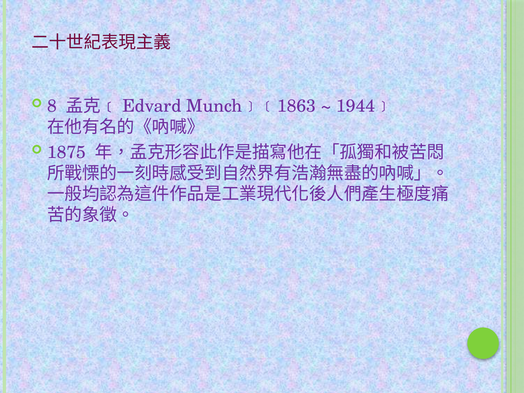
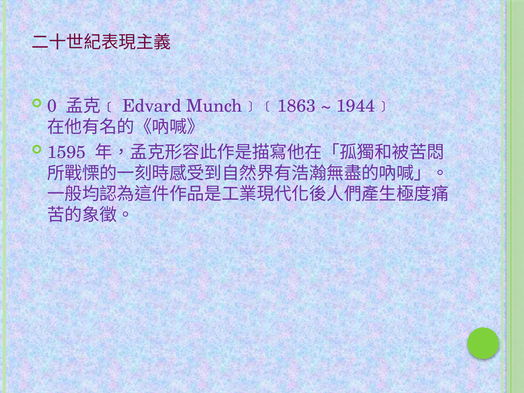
8: 8 -> 0 (52, 106)
1875: 1875 -> 1595 (66, 152)
